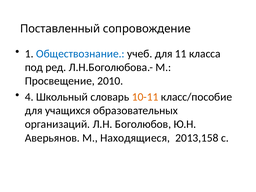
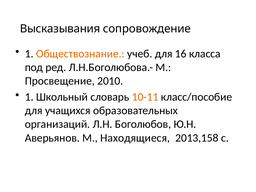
Поставленный: Поставленный -> Высказывания (60, 29)
Обществознание colour: blue -> orange (80, 54)
11: 11 -> 16 (181, 54)
4: 4 -> 1 (29, 97)
